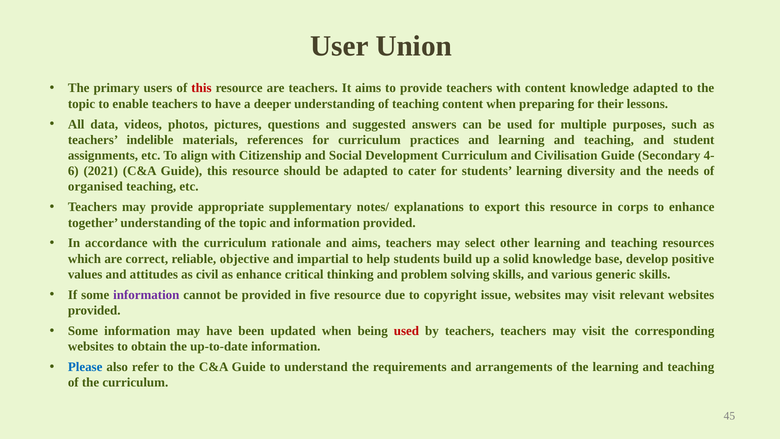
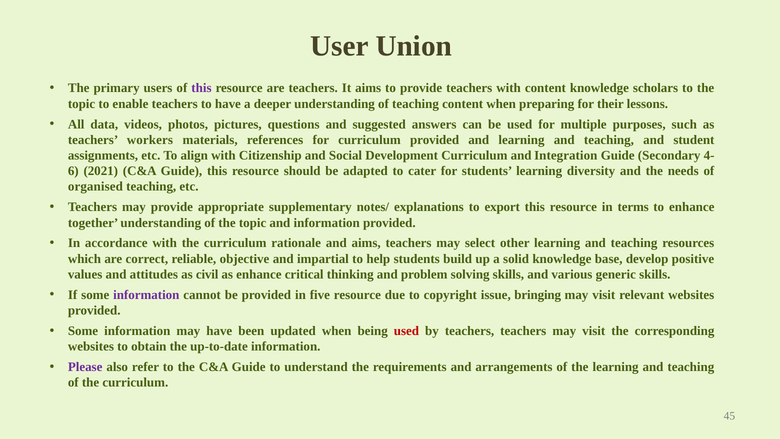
this colour: red -> purple (201, 88)
knowledge adapted: adapted -> scholars (656, 88)
indelible: indelible -> workers (150, 140)
curriculum practices: practices -> provided (435, 140)
Civilisation: Civilisation -> Integration (566, 155)
corps: corps -> terms (633, 207)
issue websites: websites -> bringing (538, 295)
Please colour: blue -> purple (85, 367)
